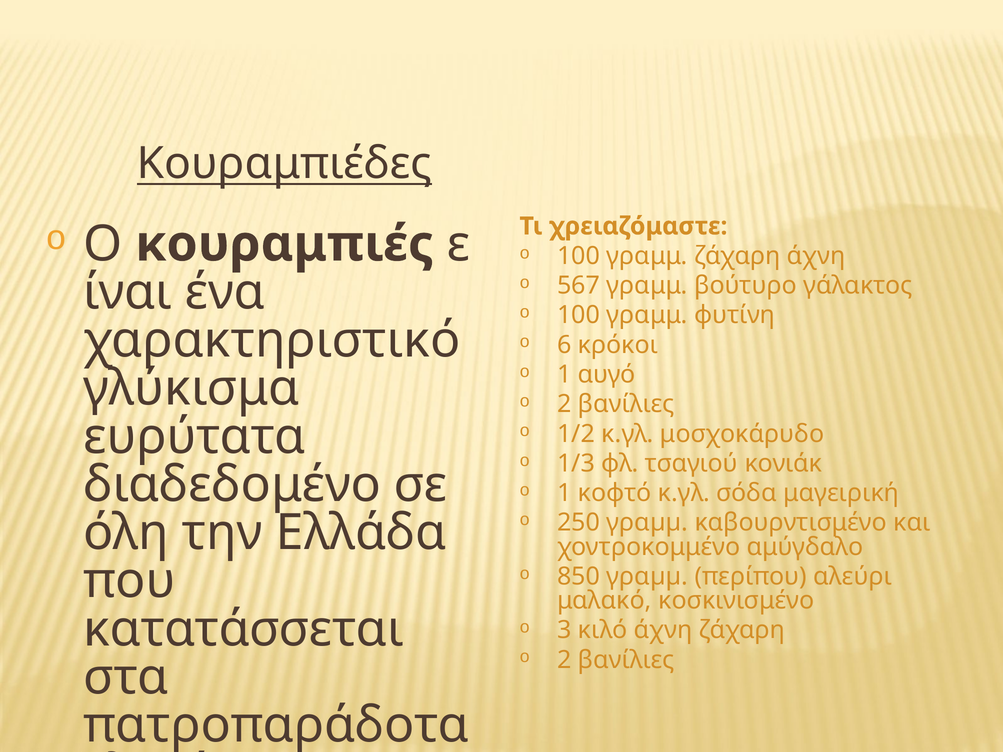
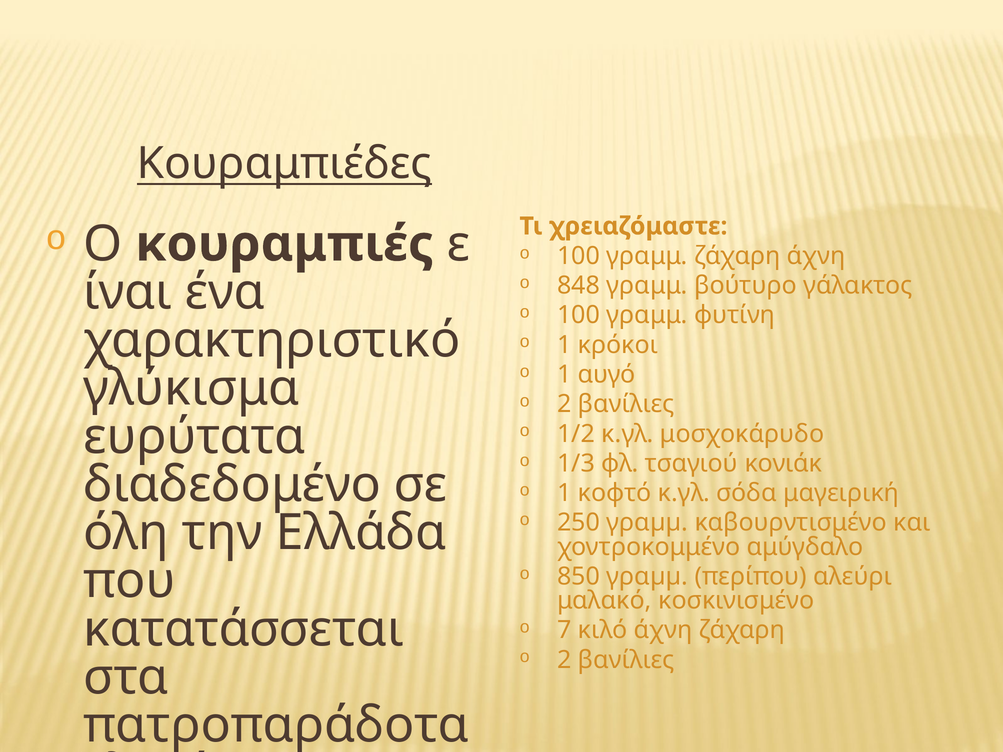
567: 567 -> 848 (579, 286)
6: 6 -> 1 (564, 345)
3: 3 -> 7 (564, 630)
